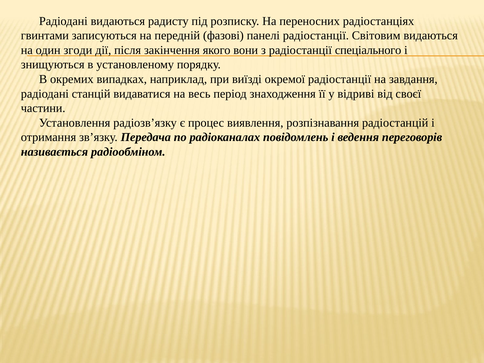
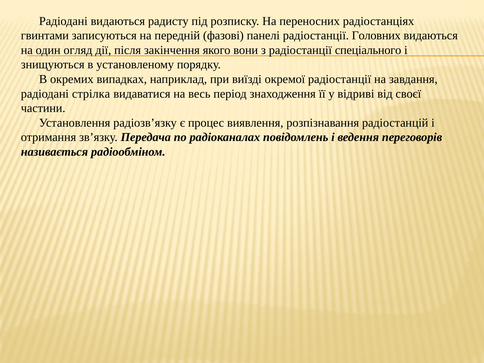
Світовим: Світовим -> Головних (376, 36)
згоди: згоди -> огляд (78, 50)
станцій: станцій -> стрілка (91, 94)
